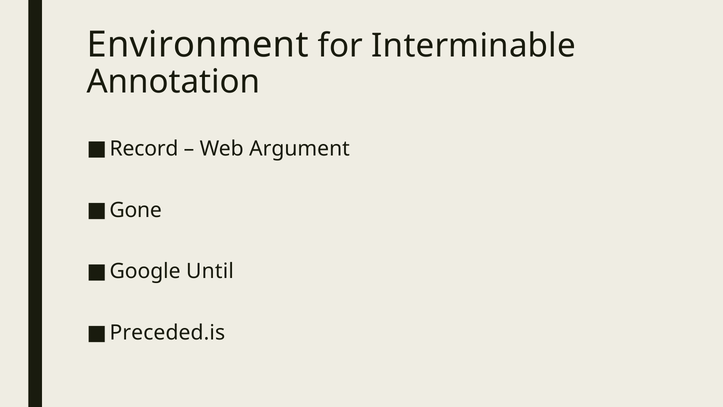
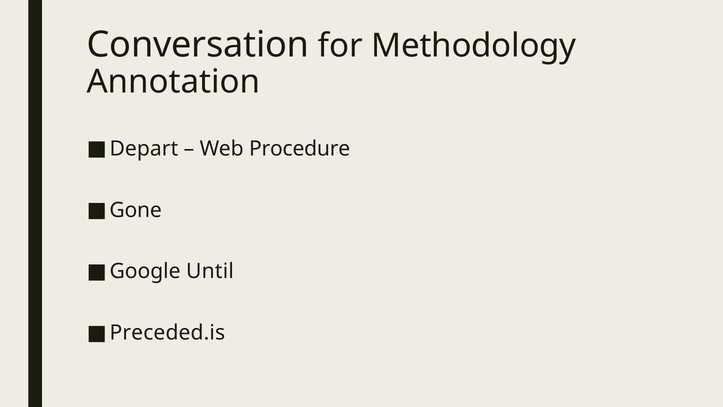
Environment: Environment -> Conversation (198, 45)
Interminable: Interminable -> Methodology (474, 46)
Record: Record -> Depart (144, 148)
Argument: Argument -> Procedure (300, 148)
